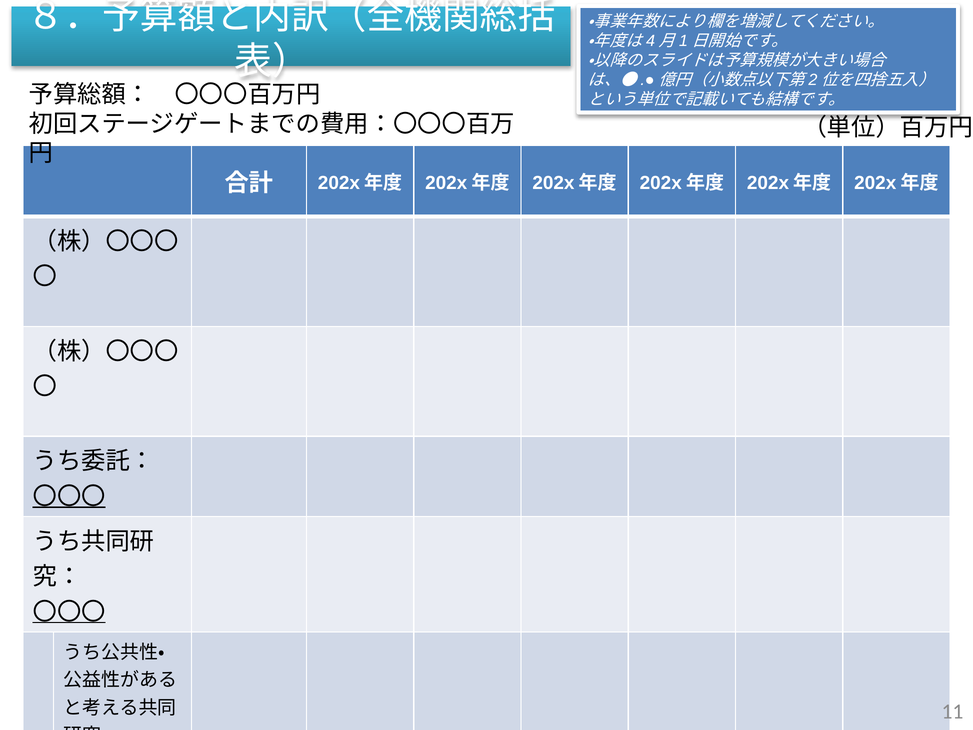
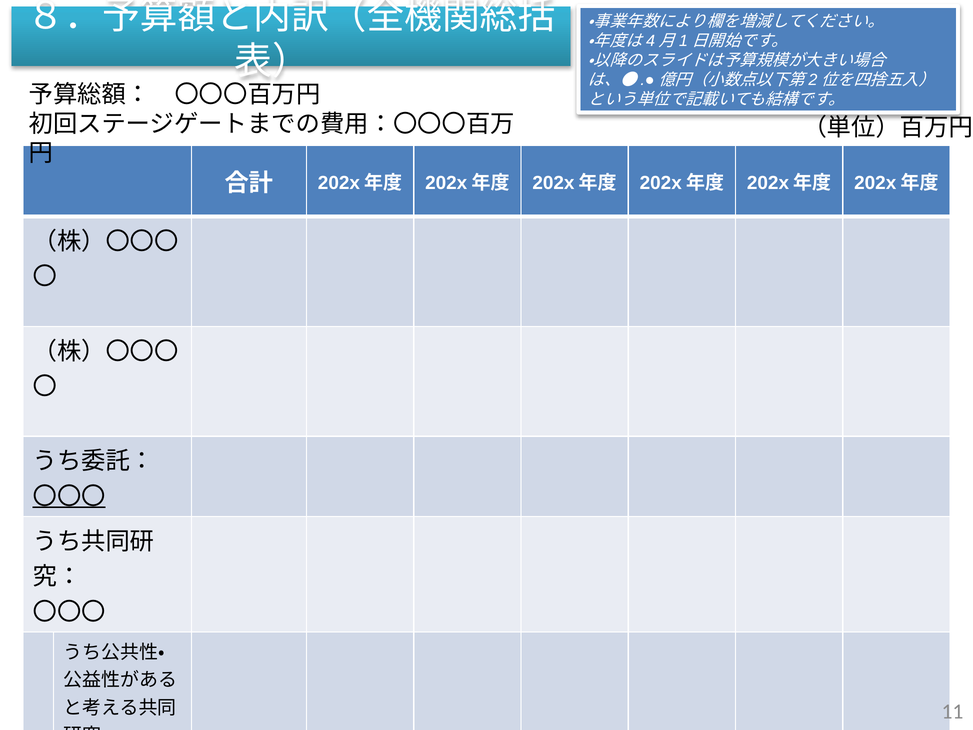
〇〇〇 underline: present -> none (69, 612)
